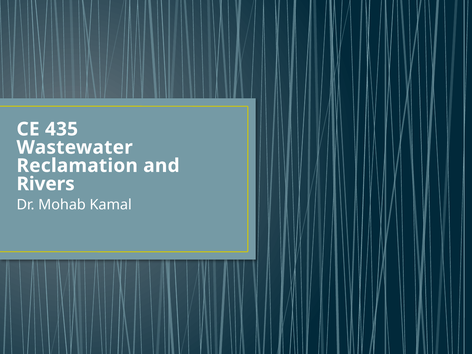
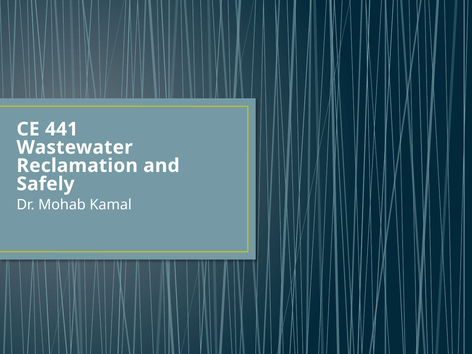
435: 435 -> 441 (62, 129)
Rivers: Rivers -> Safely (45, 184)
